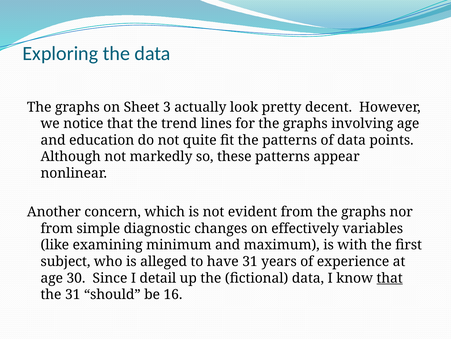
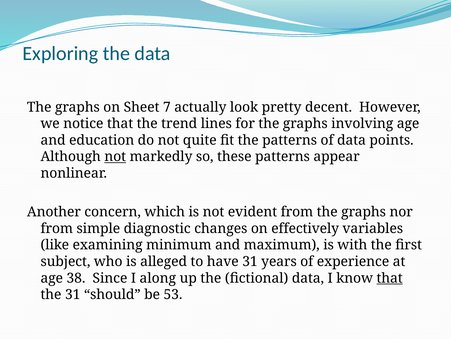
3: 3 -> 7 (167, 107)
not underline: none -> present (115, 156)
30: 30 -> 38 (76, 278)
detail: detail -> along (158, 278)
16: 16 -> 53 (173, 294)
